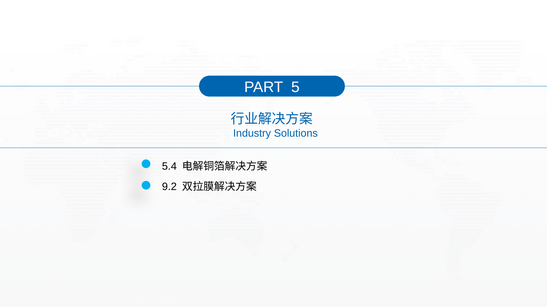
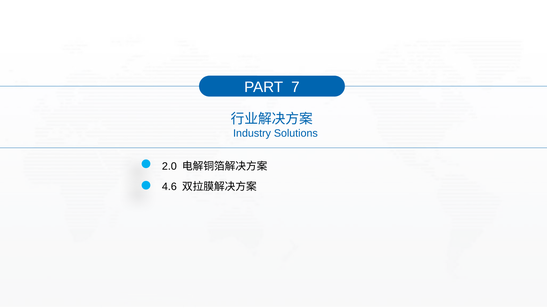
5: 5 -> 7 (295, 87)
5.4: 5.4 -> 2.0 (169, 166)
9.2: 9.2 -> 4.6 (169, 187)
